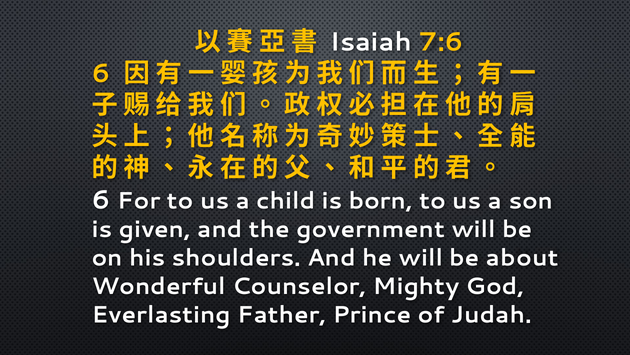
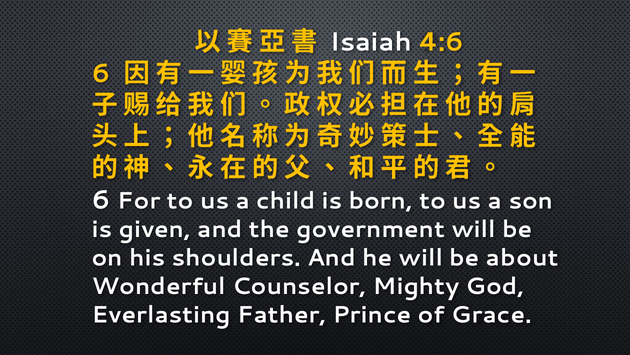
7:6: 7:6 -> 4:6 (441, 42)
Judah: Judah -> Grace (492, 314)
